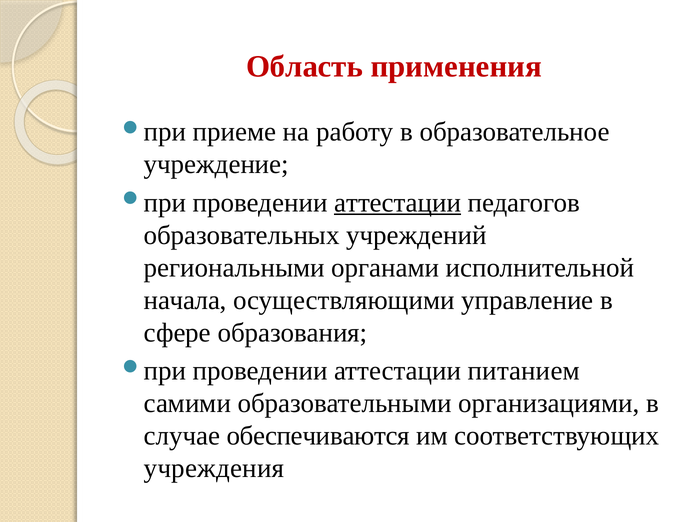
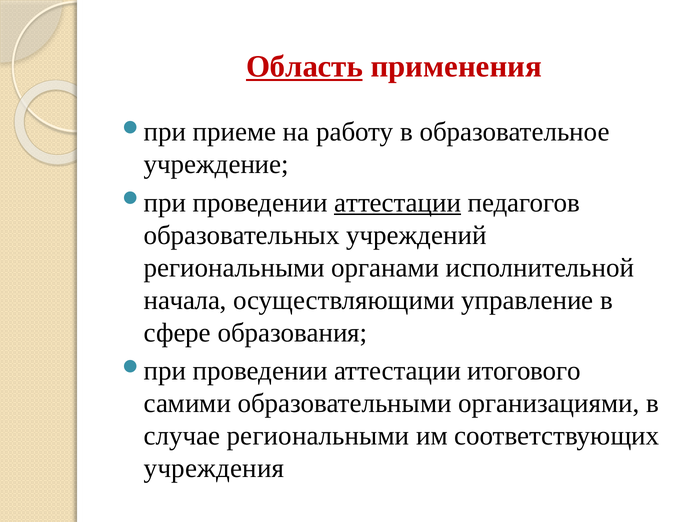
Область underline: none -> present (304, 66)
питанием: питанием -> итогового (524, 370)
случае обеспечиваются: обеспечиваются -> региональными (318, 435)
